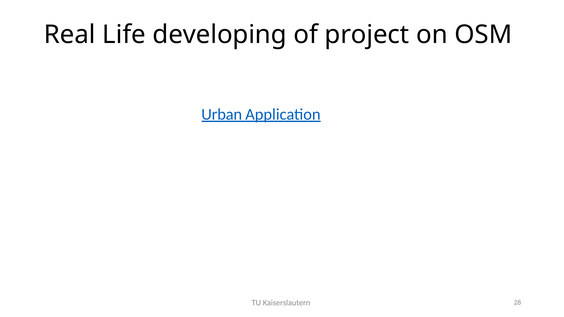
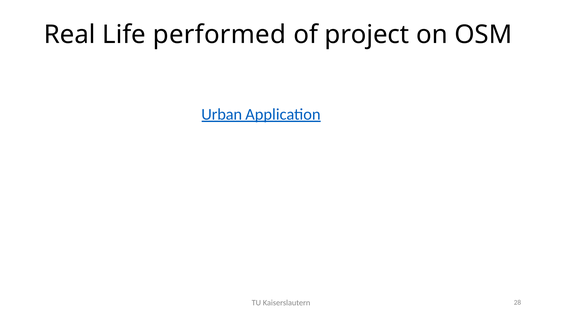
developing: developing -> performed (220, 35)
